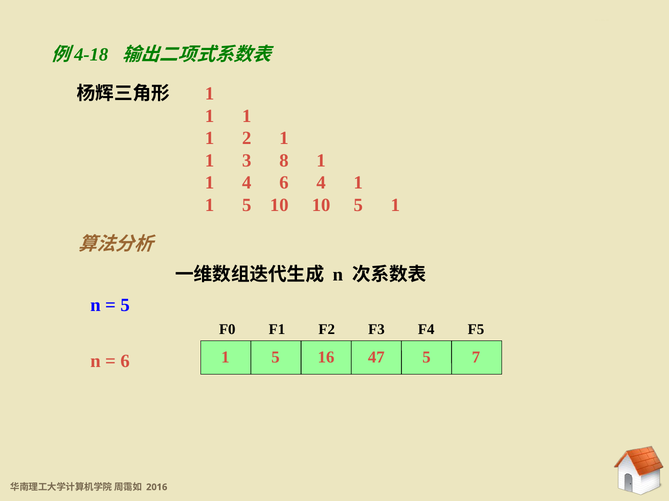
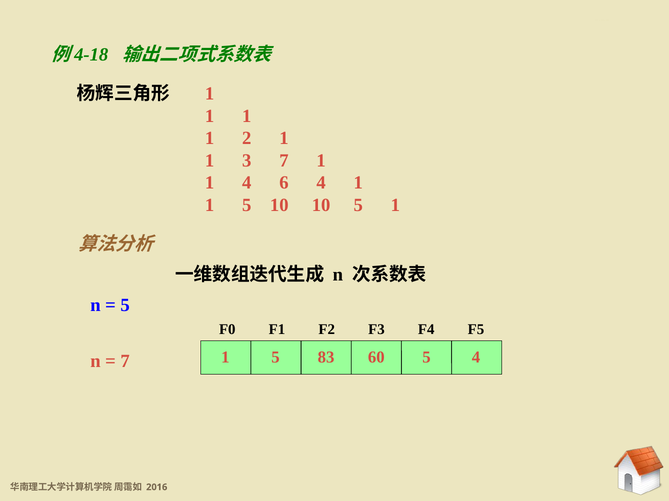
3 8: 8 -> 7 (284, 161)
16: 16 -> 83 (326, 358)
47: 47 -> 60 (376, 358)
5 7: 7 -> 4 (476, 358)
6: 6 -> 7 (125, 362)
